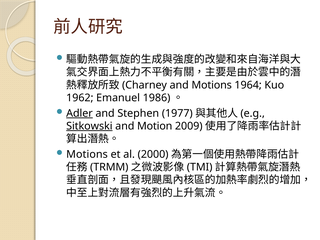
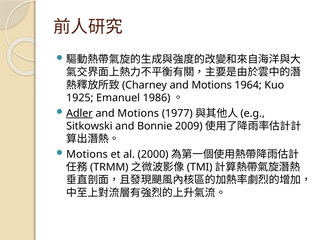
1962: 1962 -> 1925 (80, 98)
Stephen: Stephen -> Motions (138, 113)
Sitkowski underline: present -> none (89, 126)
Motion: Motion -> Bonnie (155, 126)
